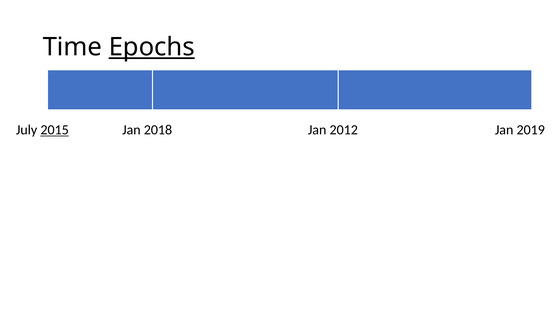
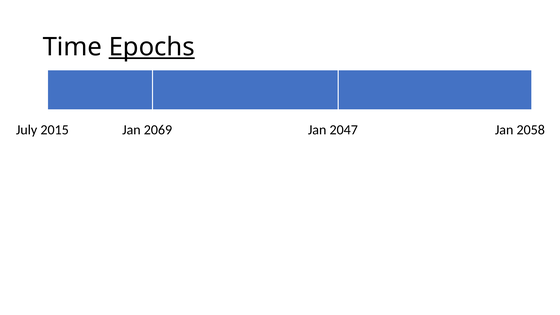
2015 underline: present -> none (55, 130)
2018: 2018 -> 2069 (158, 130)
2012: 2012 -> 2047 (344, 130)
2019: 2019 -> 2058 (531, 130)
